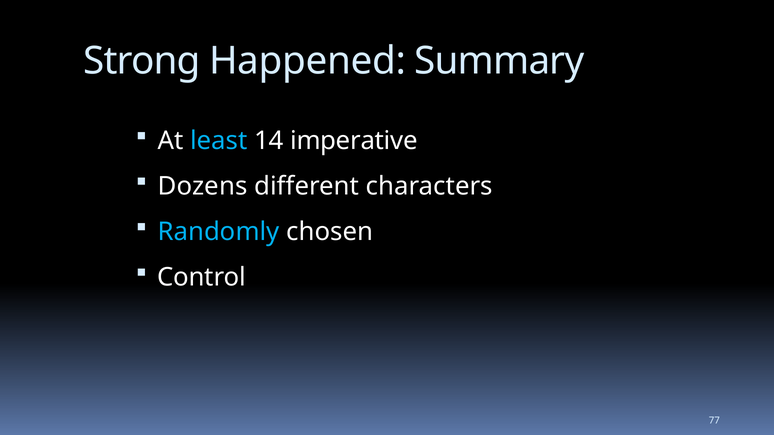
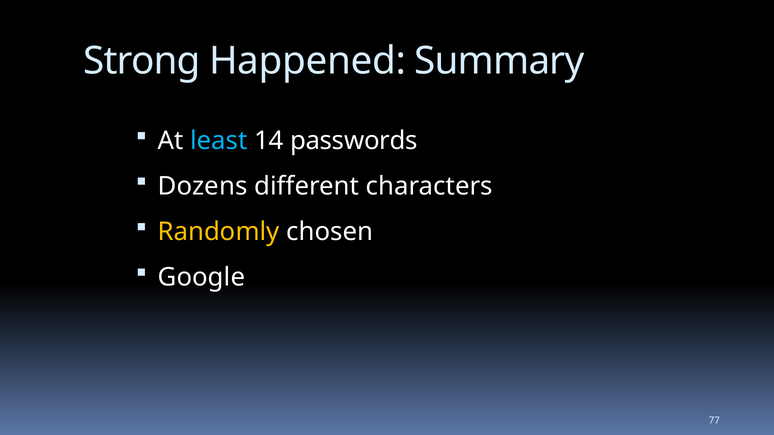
imperative: imperative -> passwords (354, 141)
Randomly colour: light blue -> yellow (219, 232)
Control: Control -> Google (201, 278)
